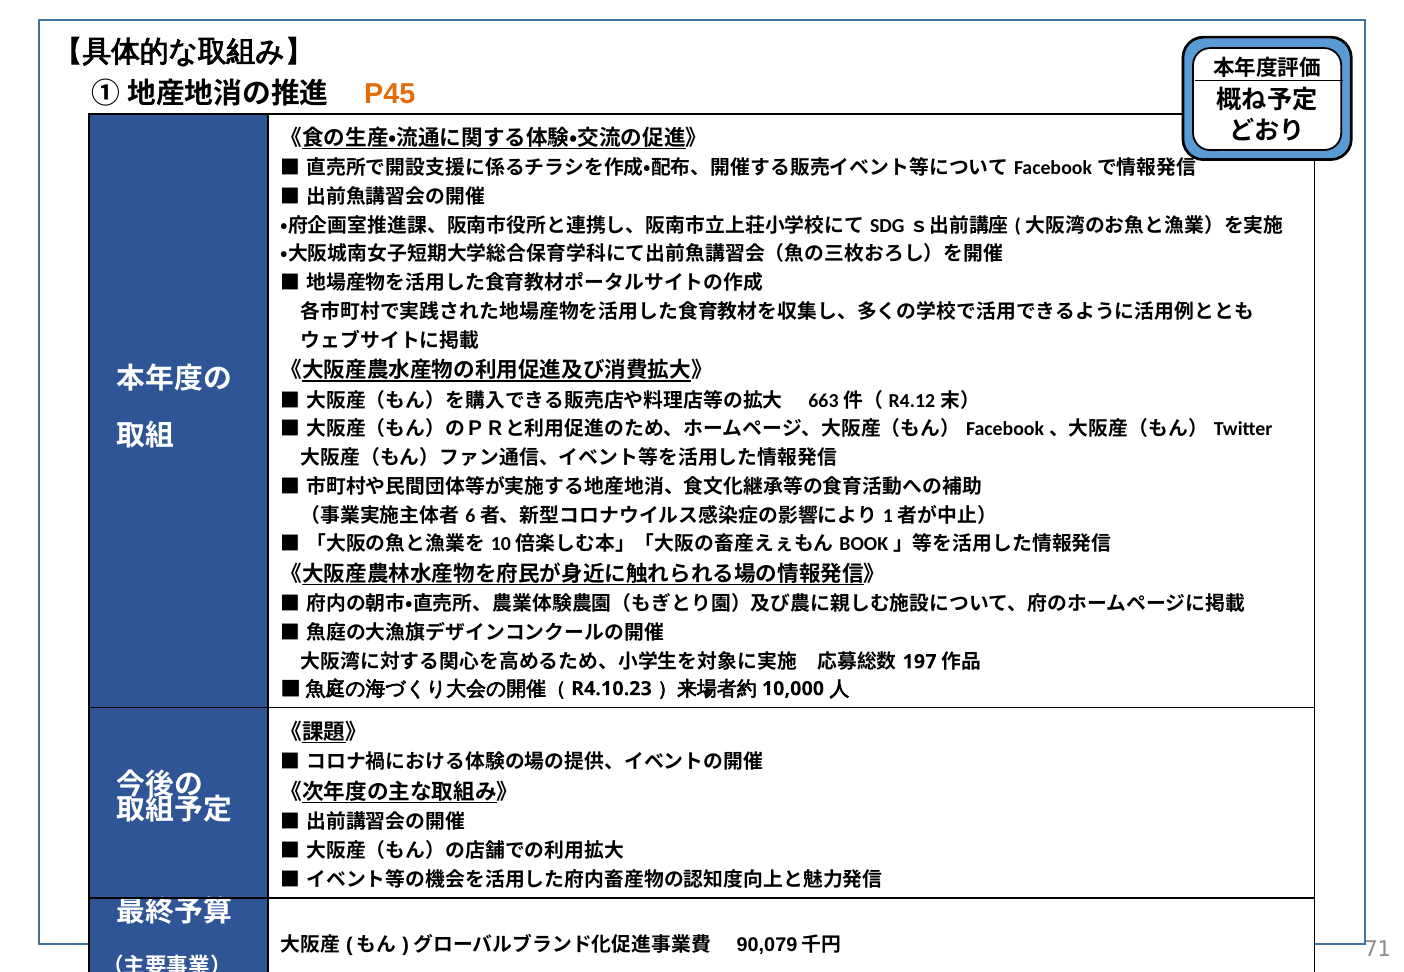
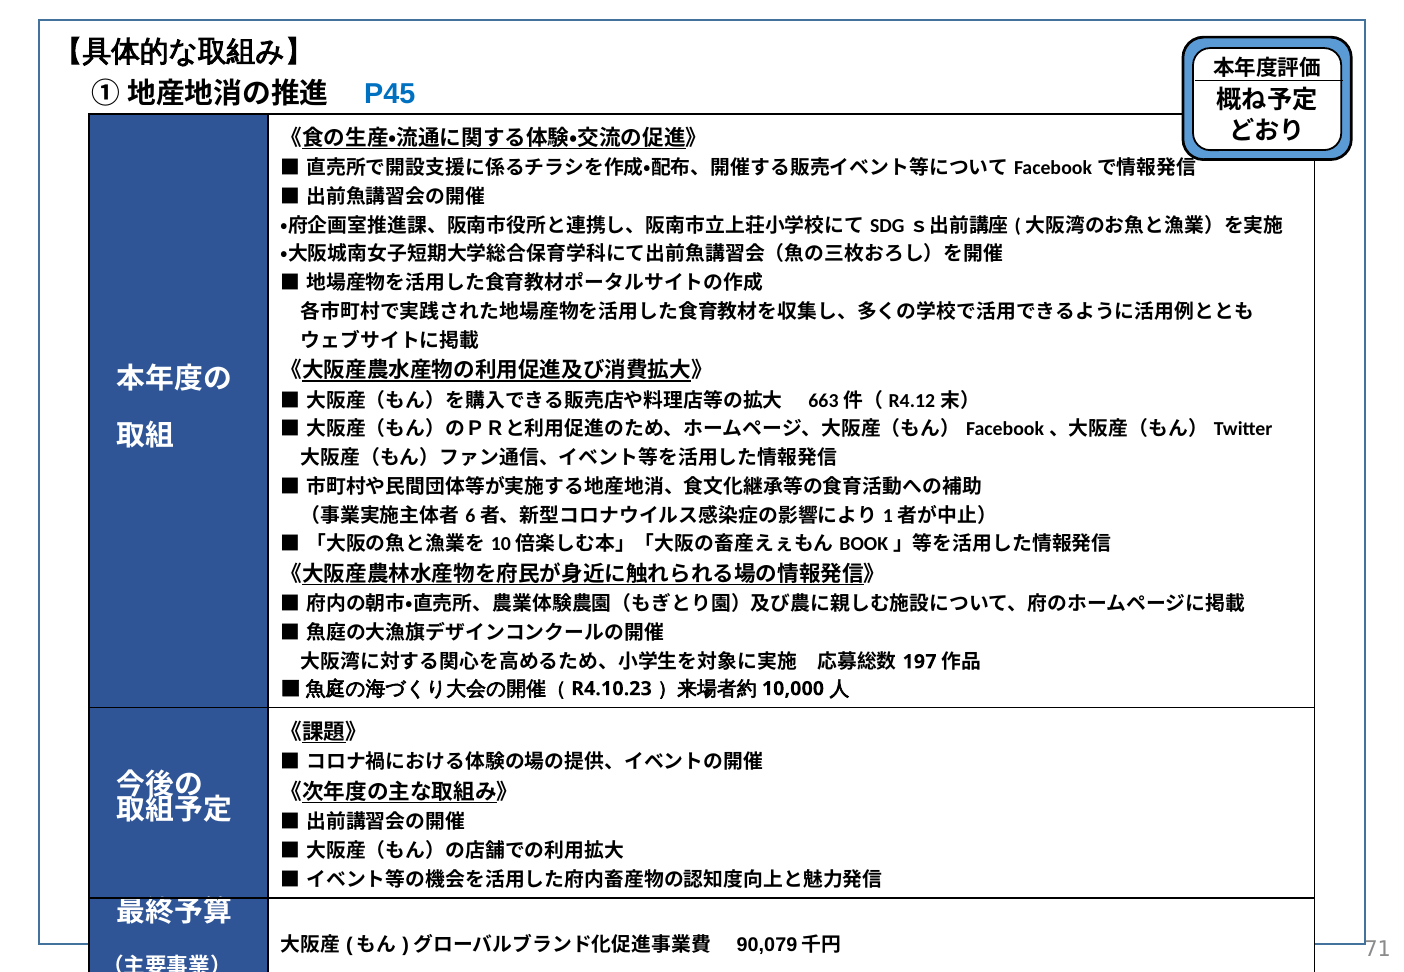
P45 colour: orange -> blue (390, 94)
